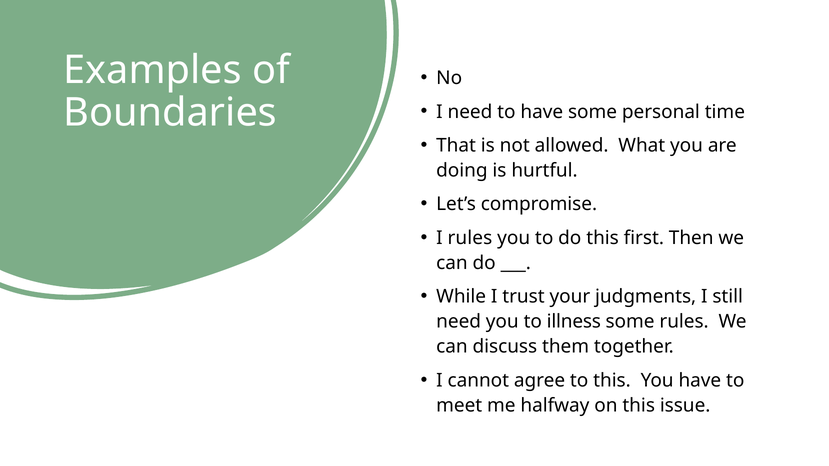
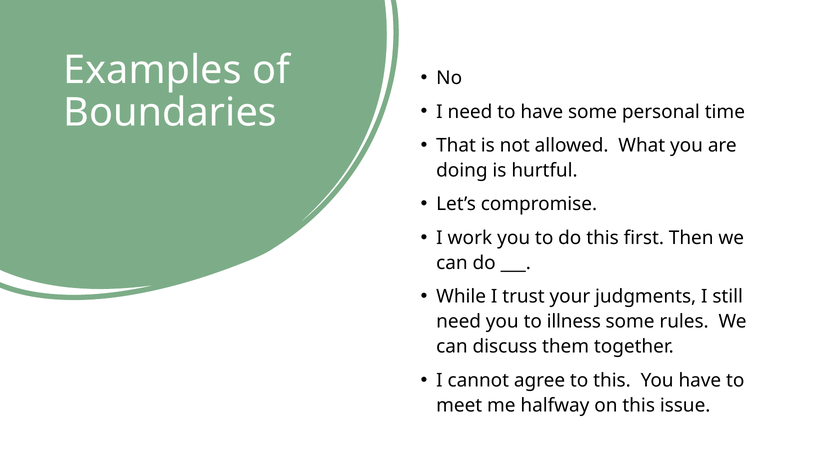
I rules: rules -> work (470, 238)
